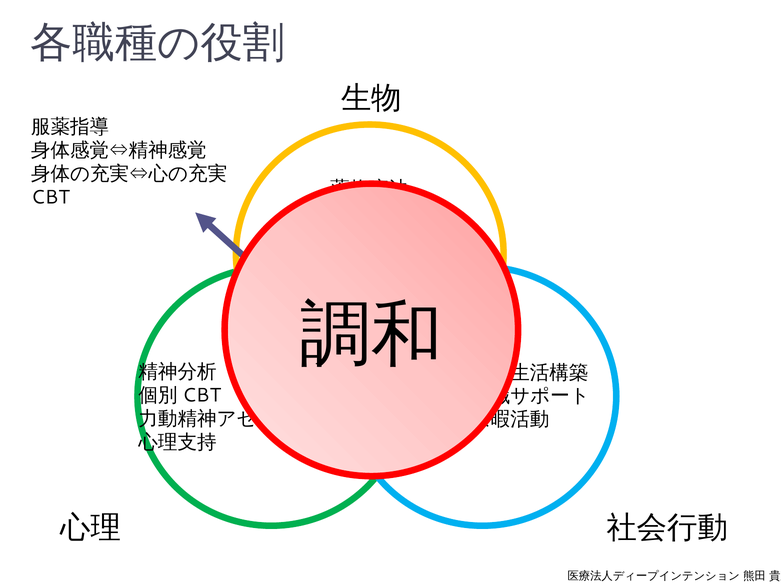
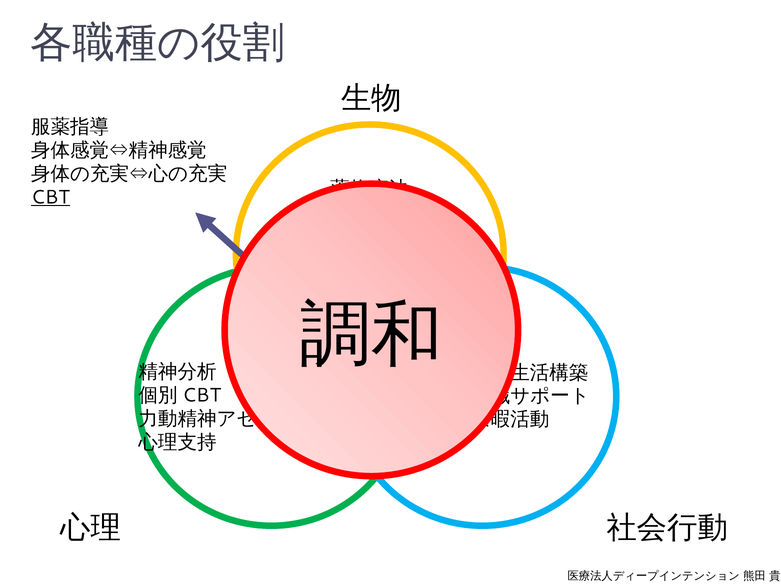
CBT underline: none -> present (50, 197)
